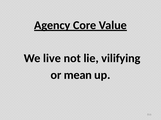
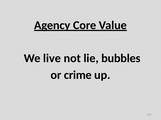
vilifying: vilifying -> bubbles (121, 59)
mean: mean -> crime (78, 75)
